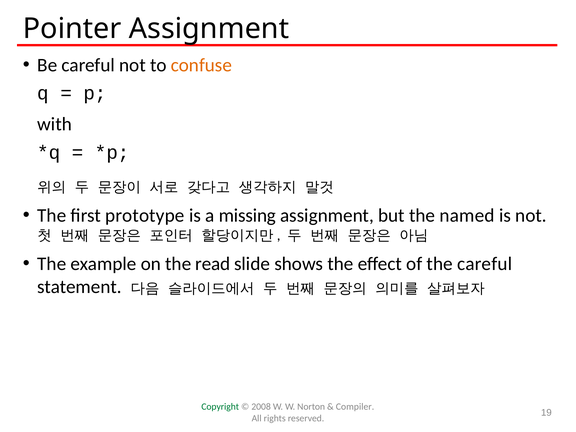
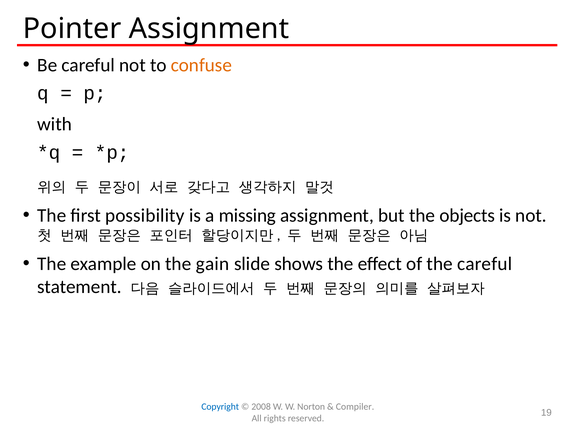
prototype: prototype -> possibility (145, 216)
named: named -> objects (467, 216)
read: read -> gain (213, 264)
Copyright colour: green -> blue (220, 407)
